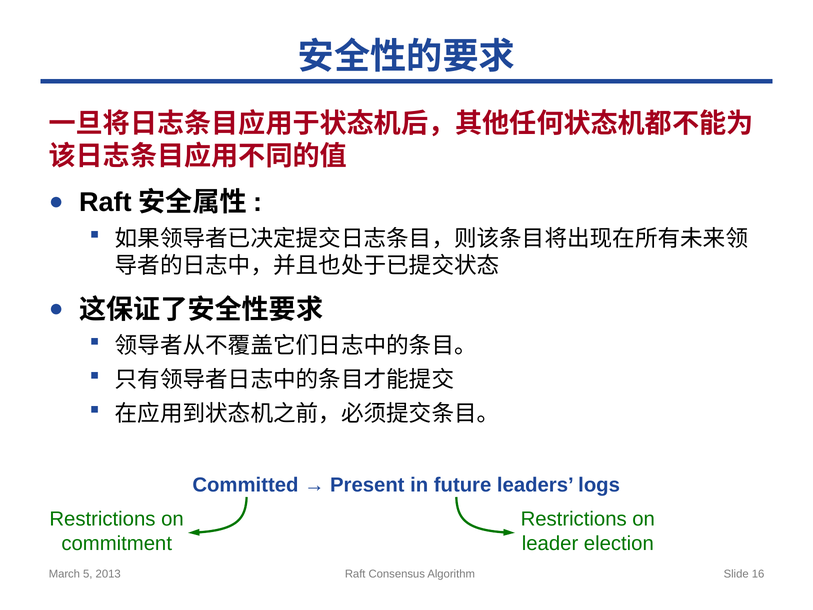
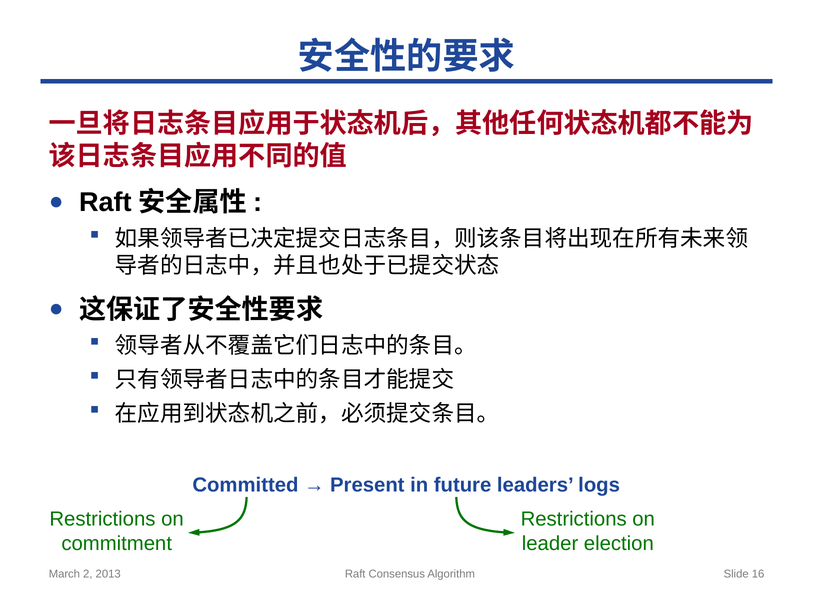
5: 5 -> 2 (88, 574)
